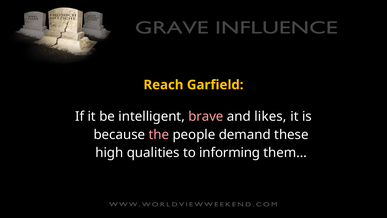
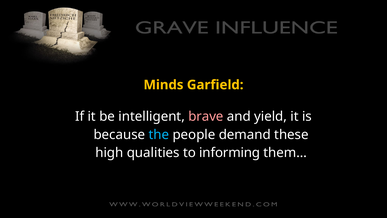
Reach: Reach -> Minds (163, 85)
likes: likes -> yield (271, 116)
the colour: pink -> light blue (159, 134)
